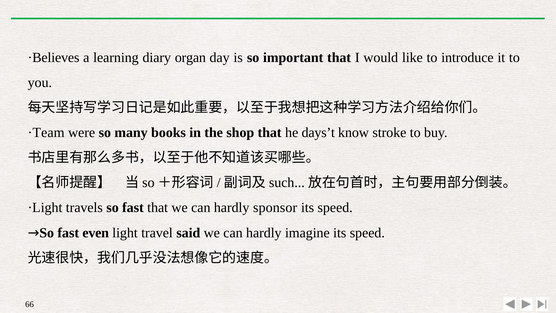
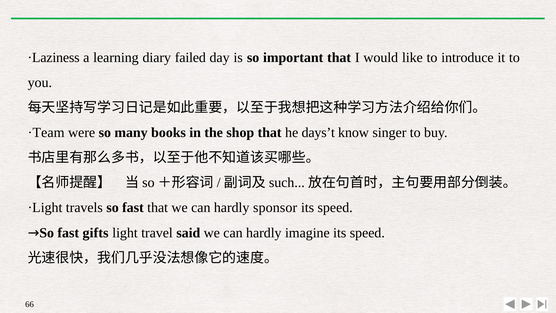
·Believes: ·Believes -> ·Laziness (54, 57)
organ: organ -> failed (190, 57)
stroke: stroke -> singer (389, 133)
even: even -> gifts (96, 233)
